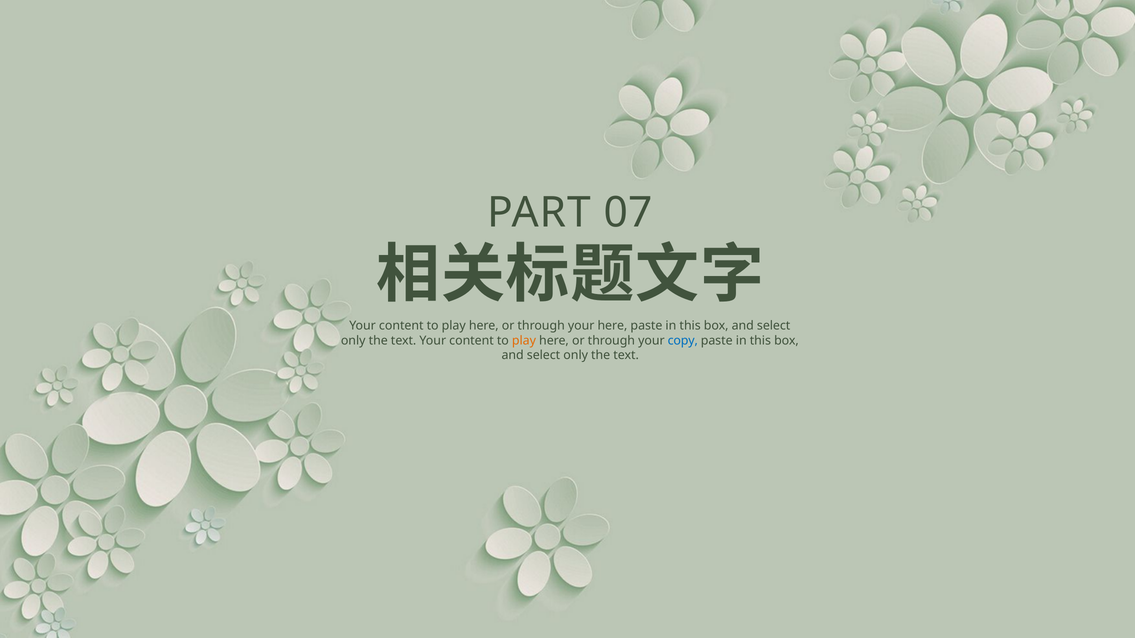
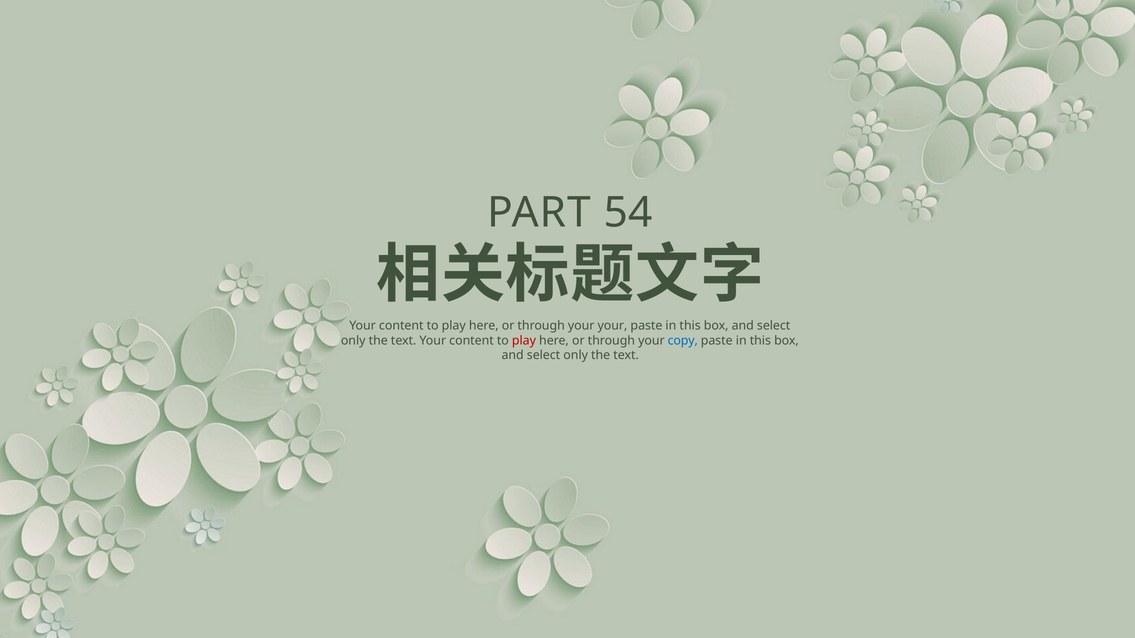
07: 07 -> 54 (628, 213)
your here: here -> your (612, 326)
play colour: orange -> red (524, 341)
